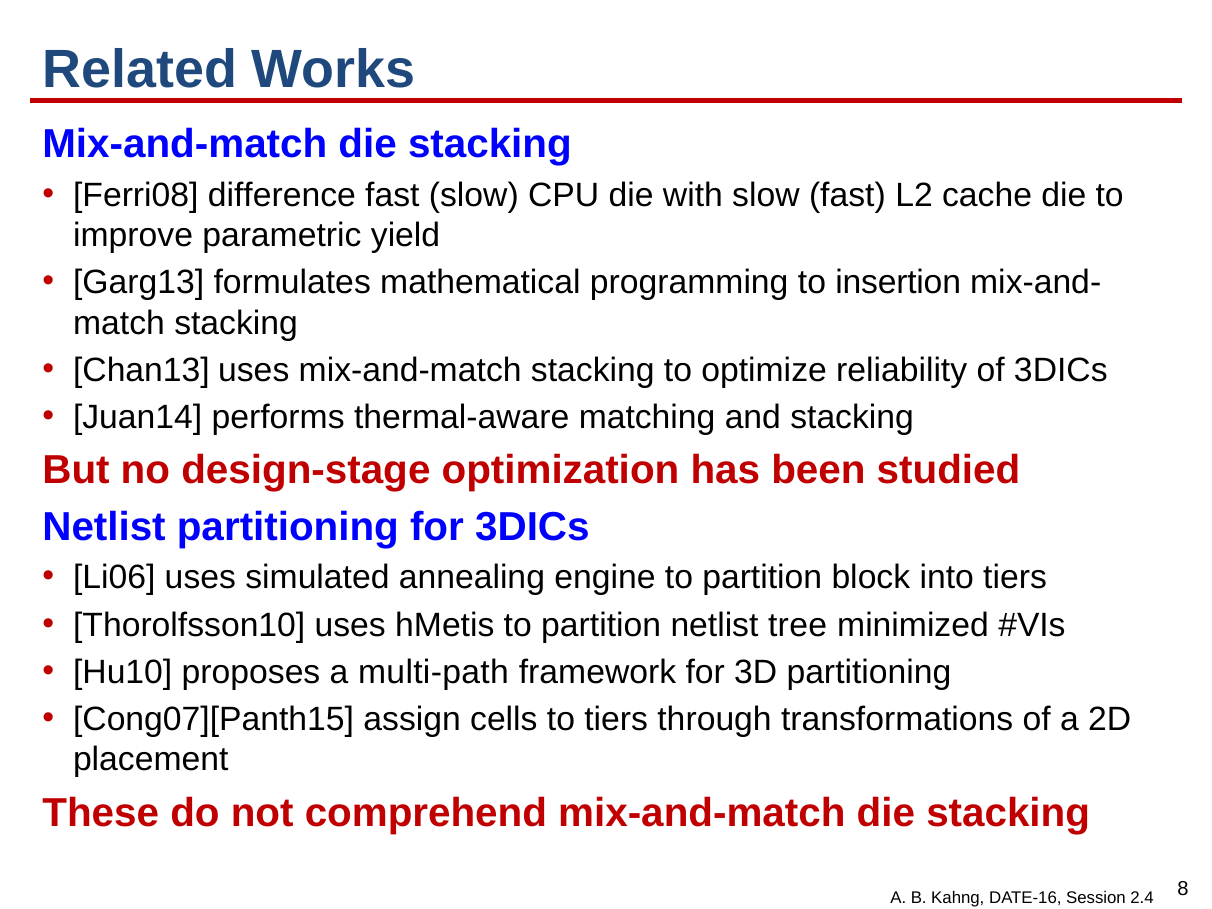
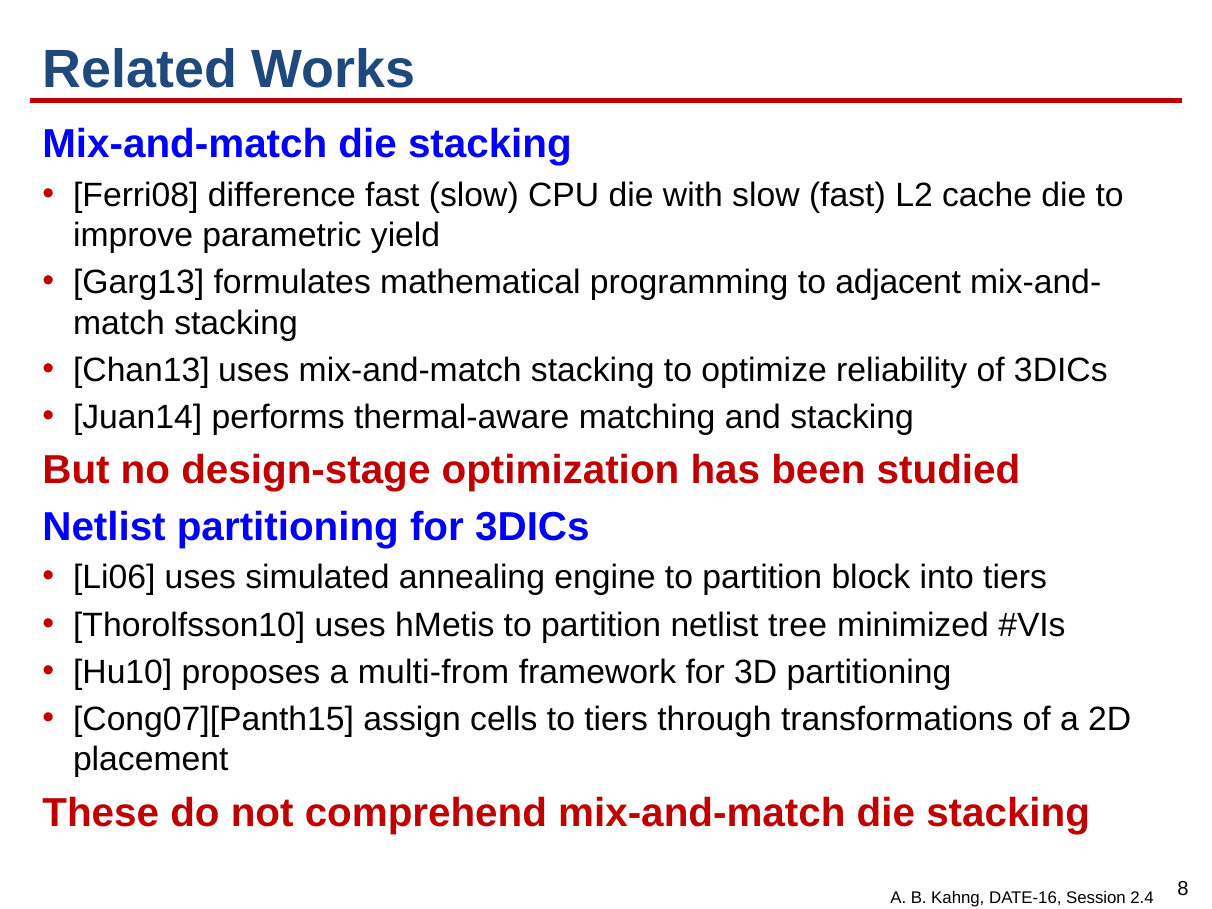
insertion: insertion -> adjacent (898, 283)
multi-path: multi-path -> multi-from (434, 672)
